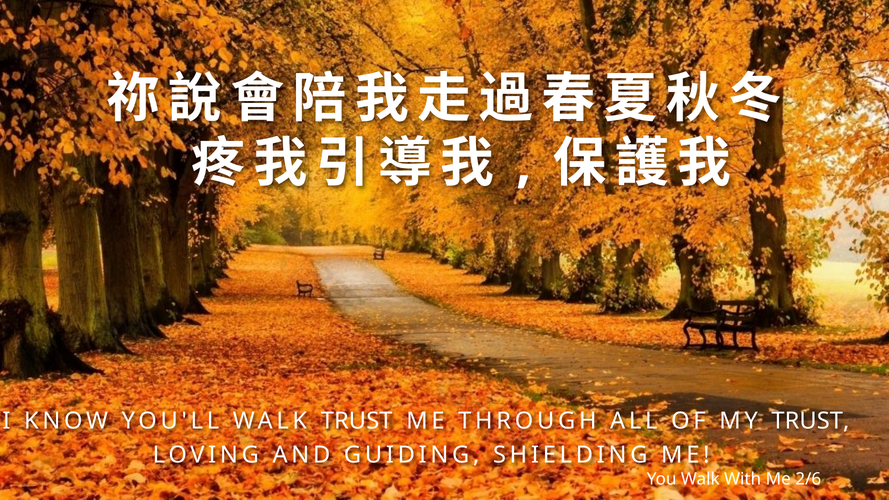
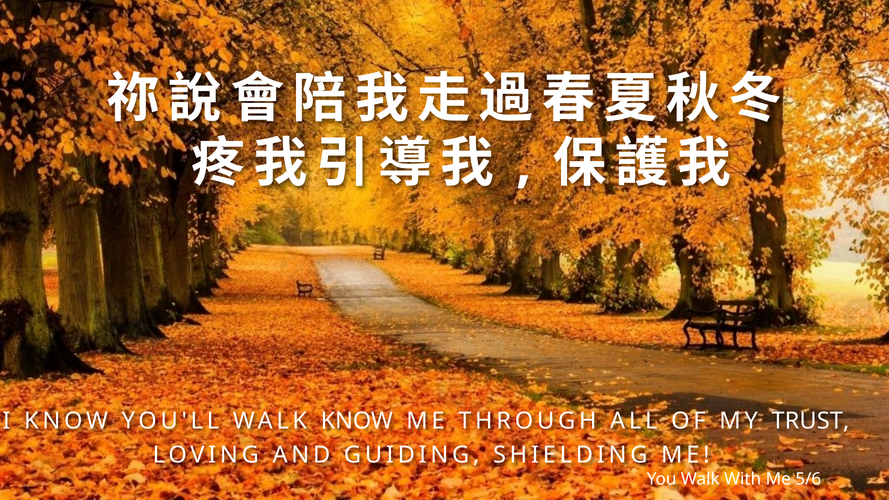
WALK TRUST: TRUST -> KNOW (357, 421)
2/6: 2/6 -> 5/6 (808, 479)
